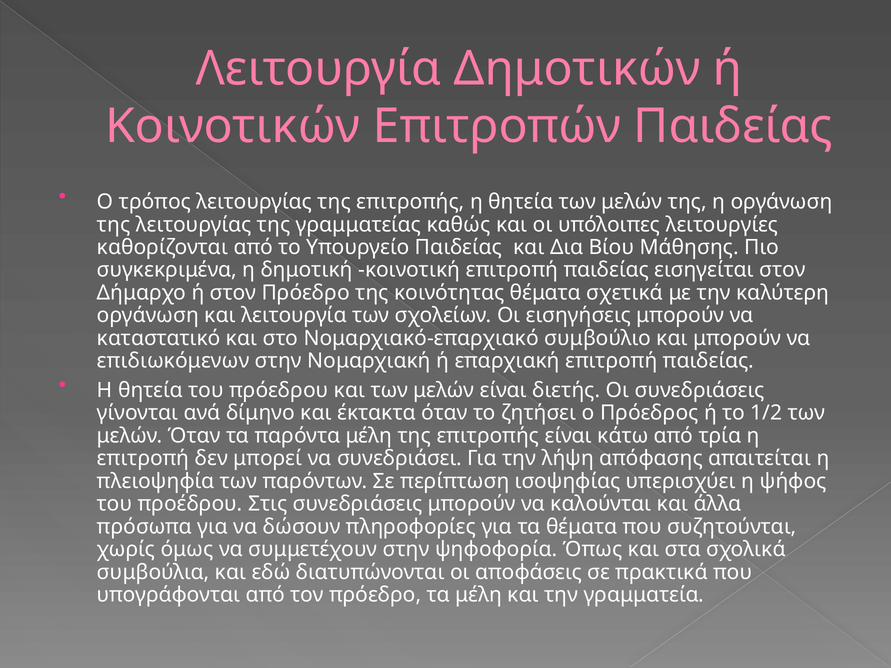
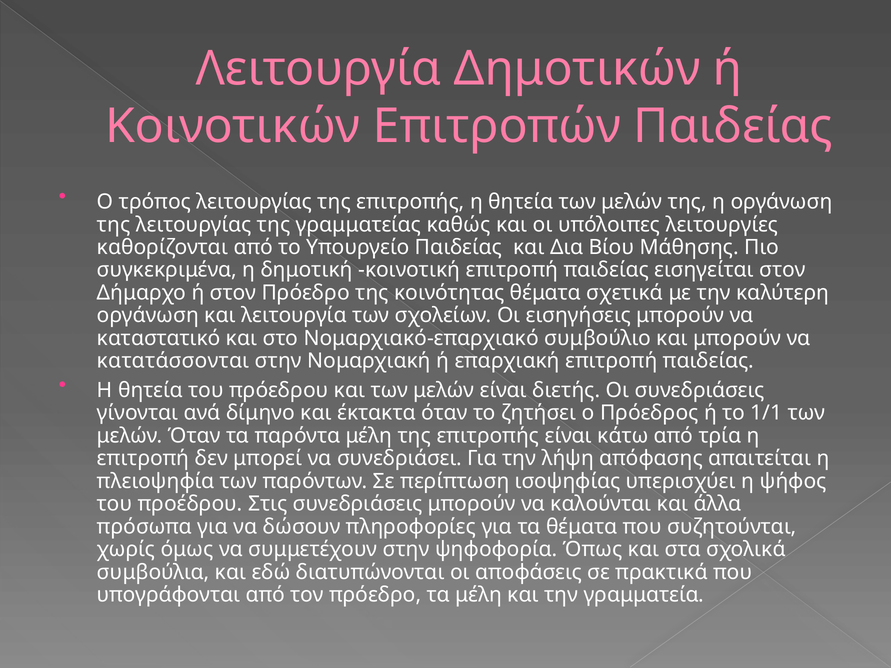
επιδιωκόμενων: επιδιωκόμενων -> κατατάσσονται (173, 361)
1/2: 1/2 -> 1/1 (766, 413)
